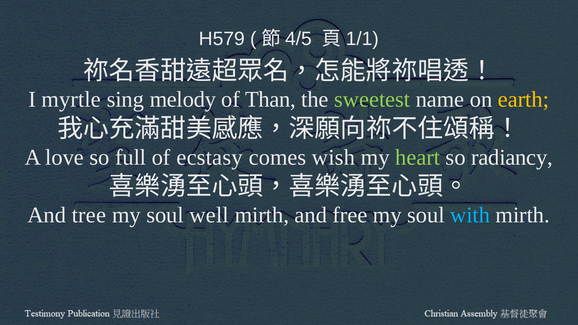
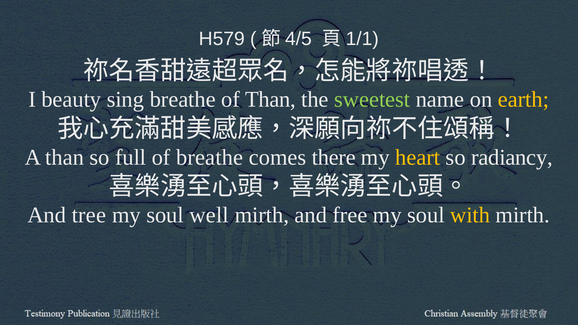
myrtle: myrtle -> beauty (71, 100)
sing melody: melody -> breathe (183, 100)
A love: love -> than (65, 157)
of ecstasy: ecstasy -> breathe (210, 157)
wish: wish -> there (334, 157)
heart colour: light green -> yellow (418, 157)
with colour: light blue -> yellow (470, 215)
